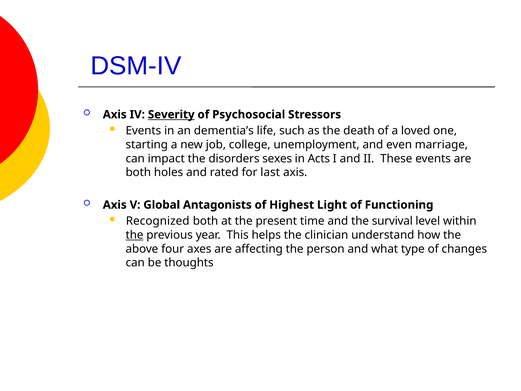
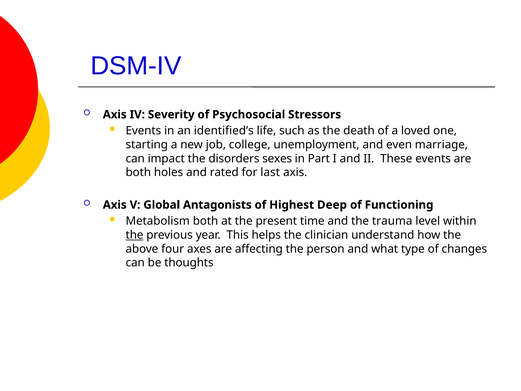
Severity underline: present -> none (171, 114)
dementia’s: dementia’s -> identified’s (224, 131)
Acts: Acts -> Part (319, 158)
Light: Light -> Deep (332, 205)
Recognized: Recognized -> Metabolism (158, 221)
survival: survival -> trauma (392, 221)
